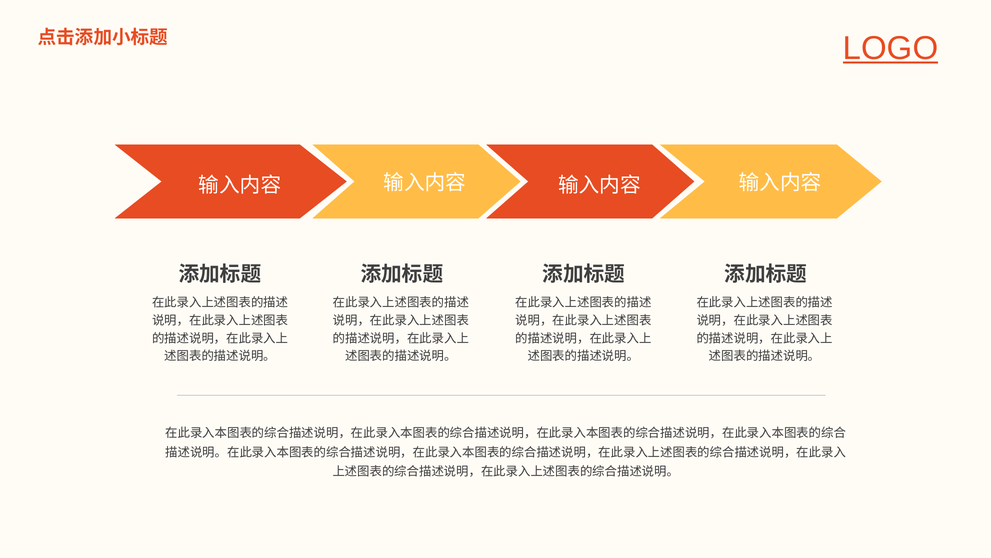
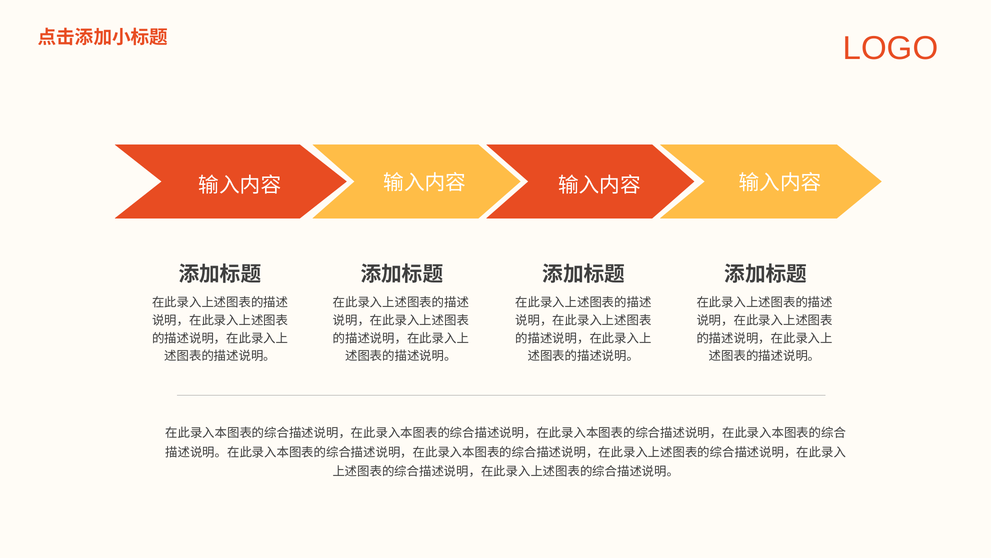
LOGO underline: present -> none (891, 48)
